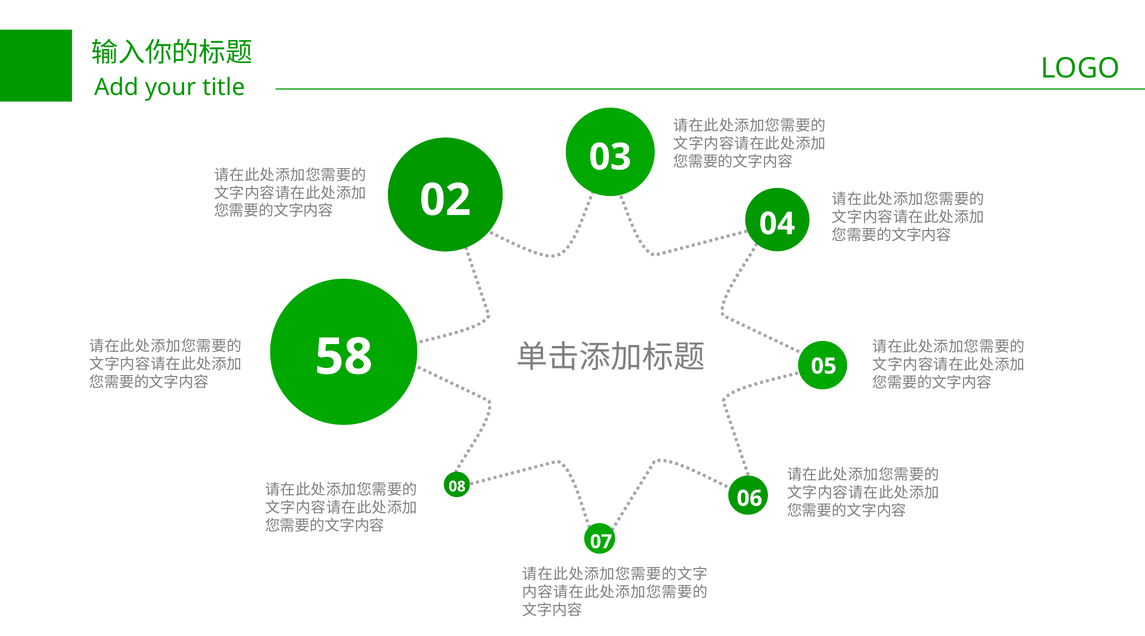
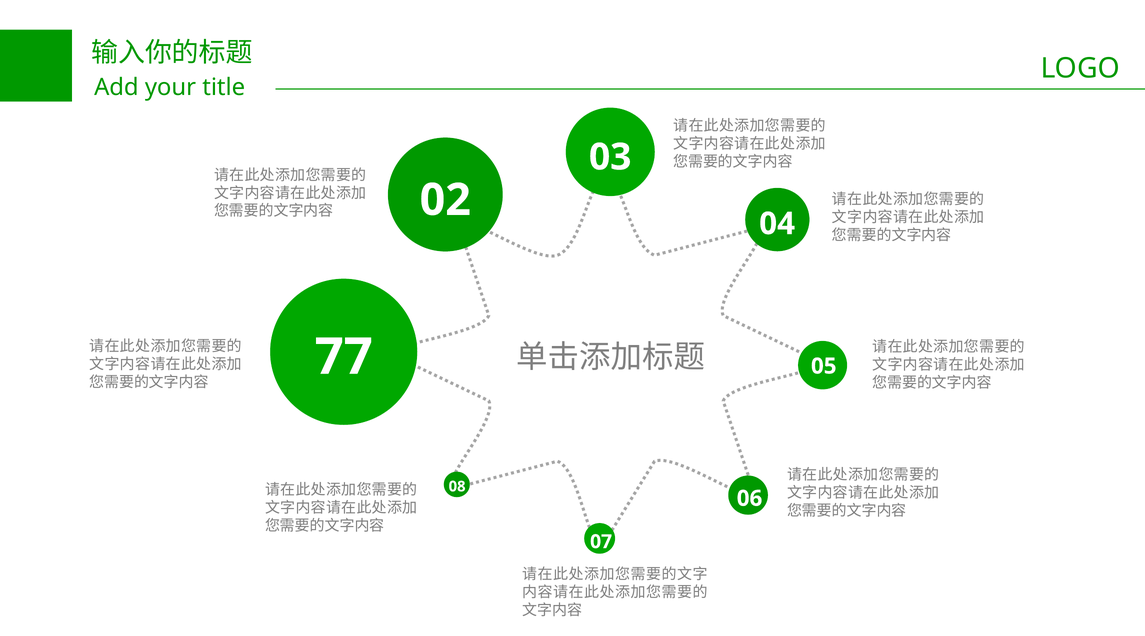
58: 58 -> 77 (344, 357)
